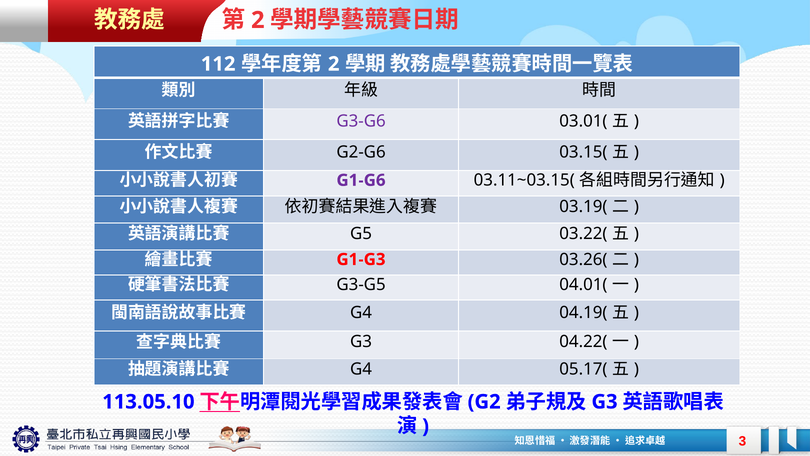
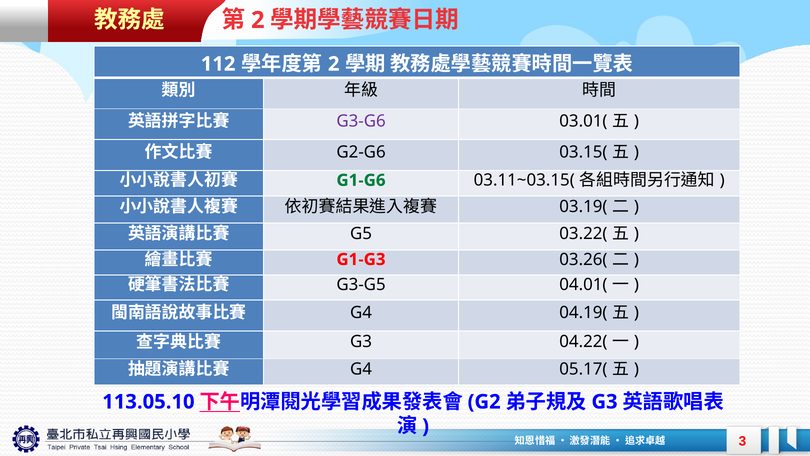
G1-G6 colour: purple -> green (361, 180)
